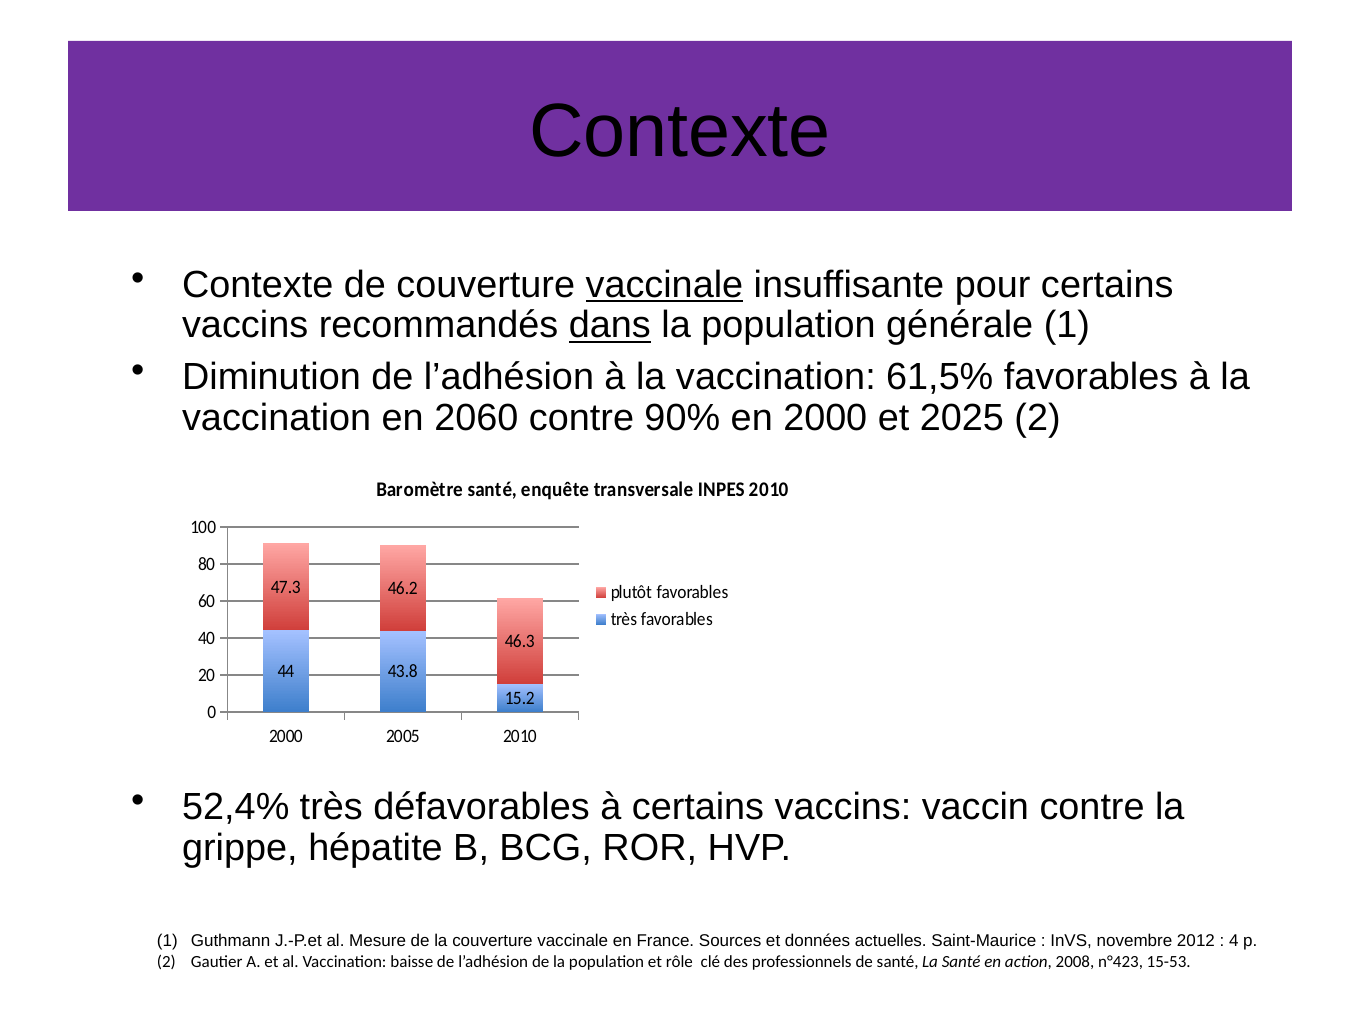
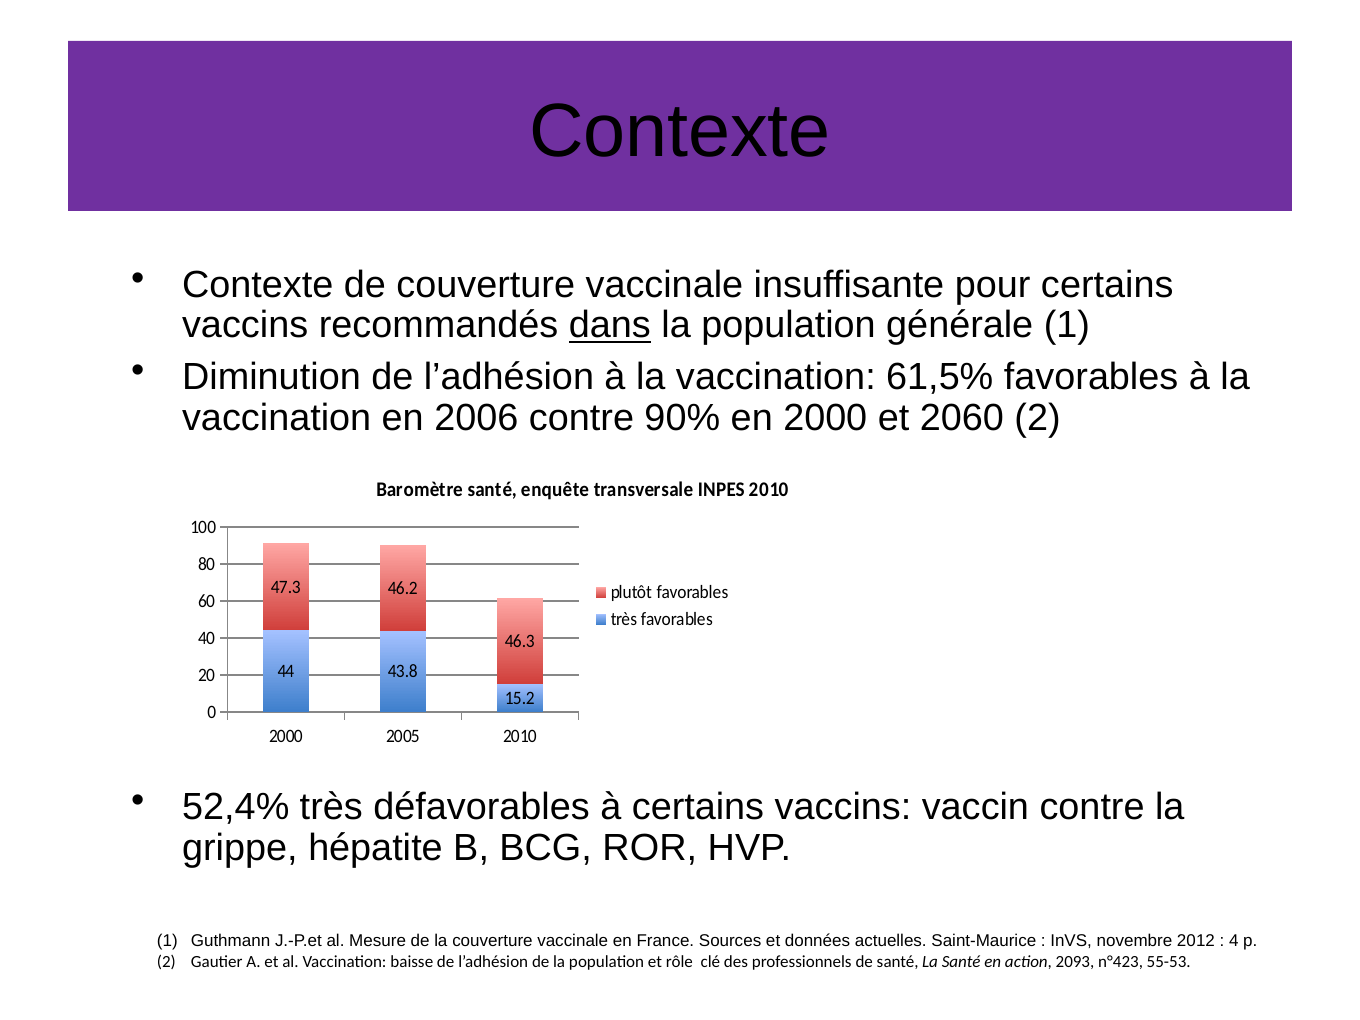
vaccinale underline: present -> none (664, 285)
2060: 2060 -> 2006 (476, 418)
2025: 2025 -> 2060 (962, 418)
2008: 2008 -> 2093 (1075, 962)
15-53: 15-53 -> 55-53 (1169, 962)
